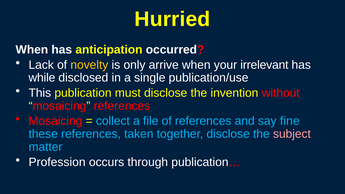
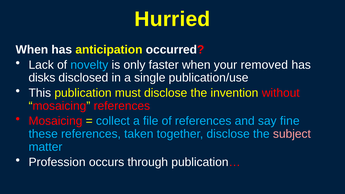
novelty colour: yellow -> light blue (89, 65)
arrive: arrive -> faster (164, 65)
irrelevant: irrelevant -> removed (264, 65)
while: while -> disks (42, 78)
